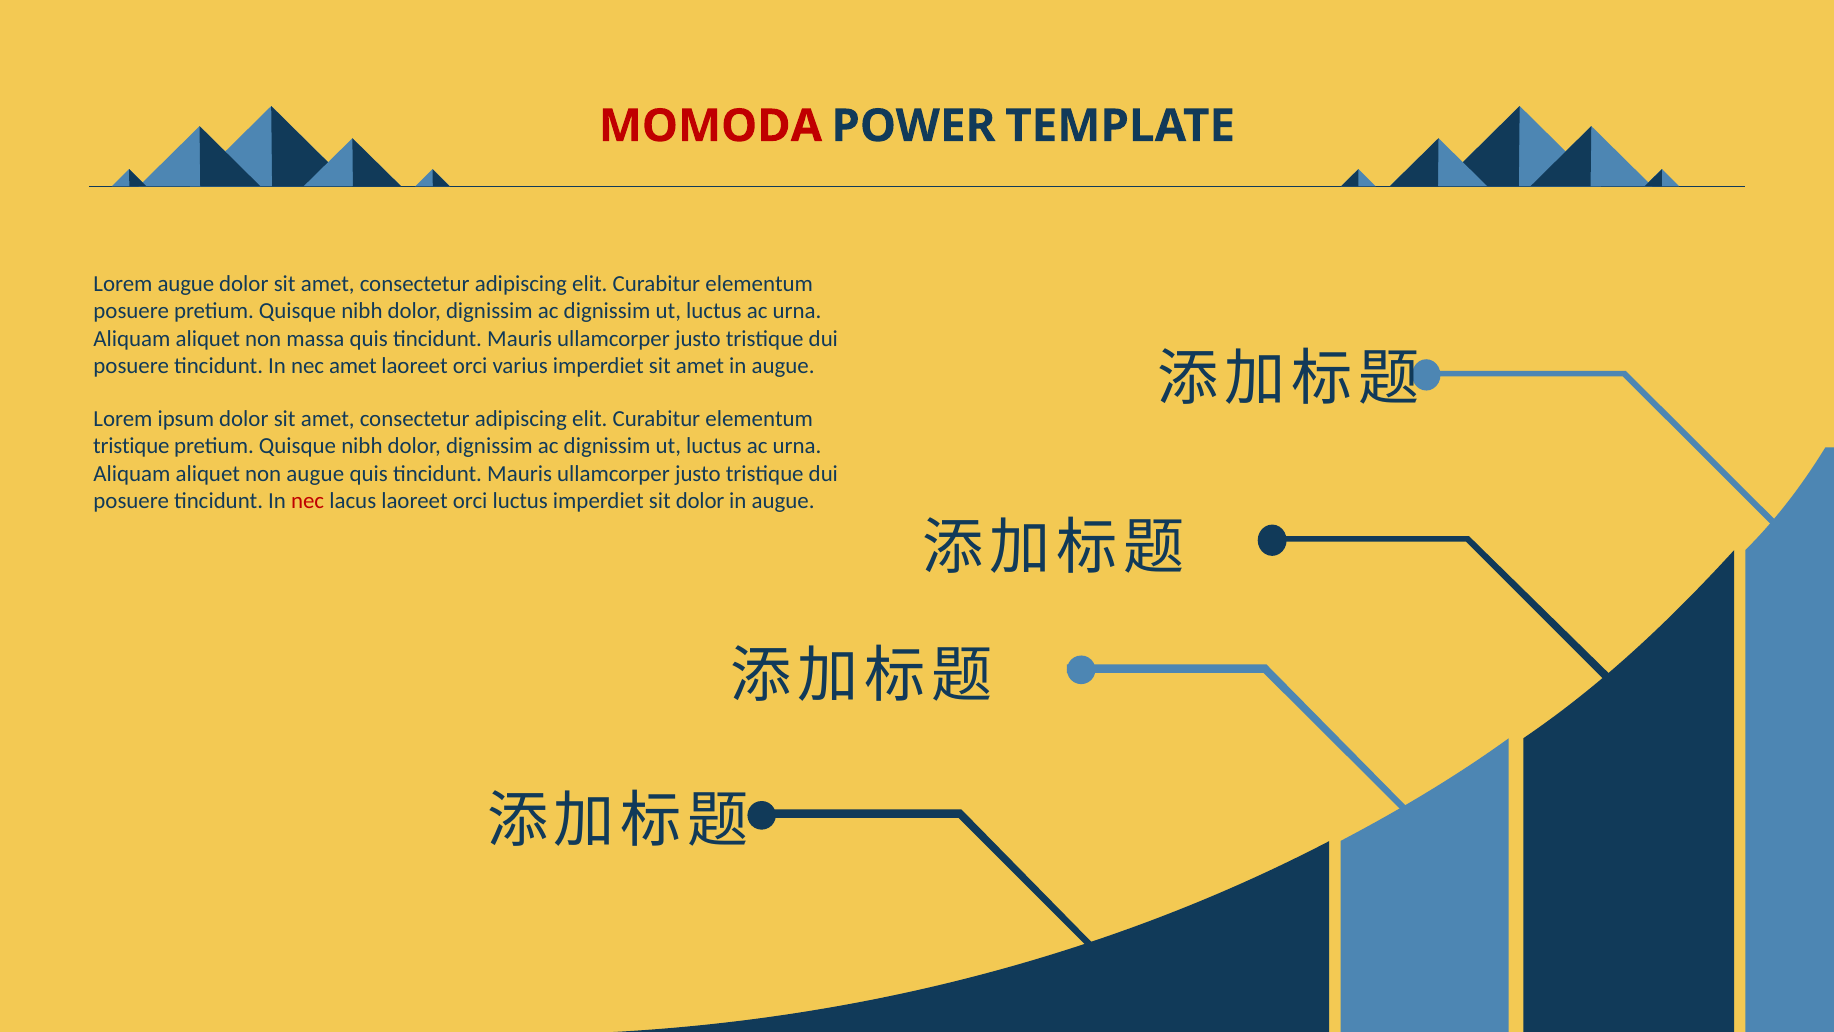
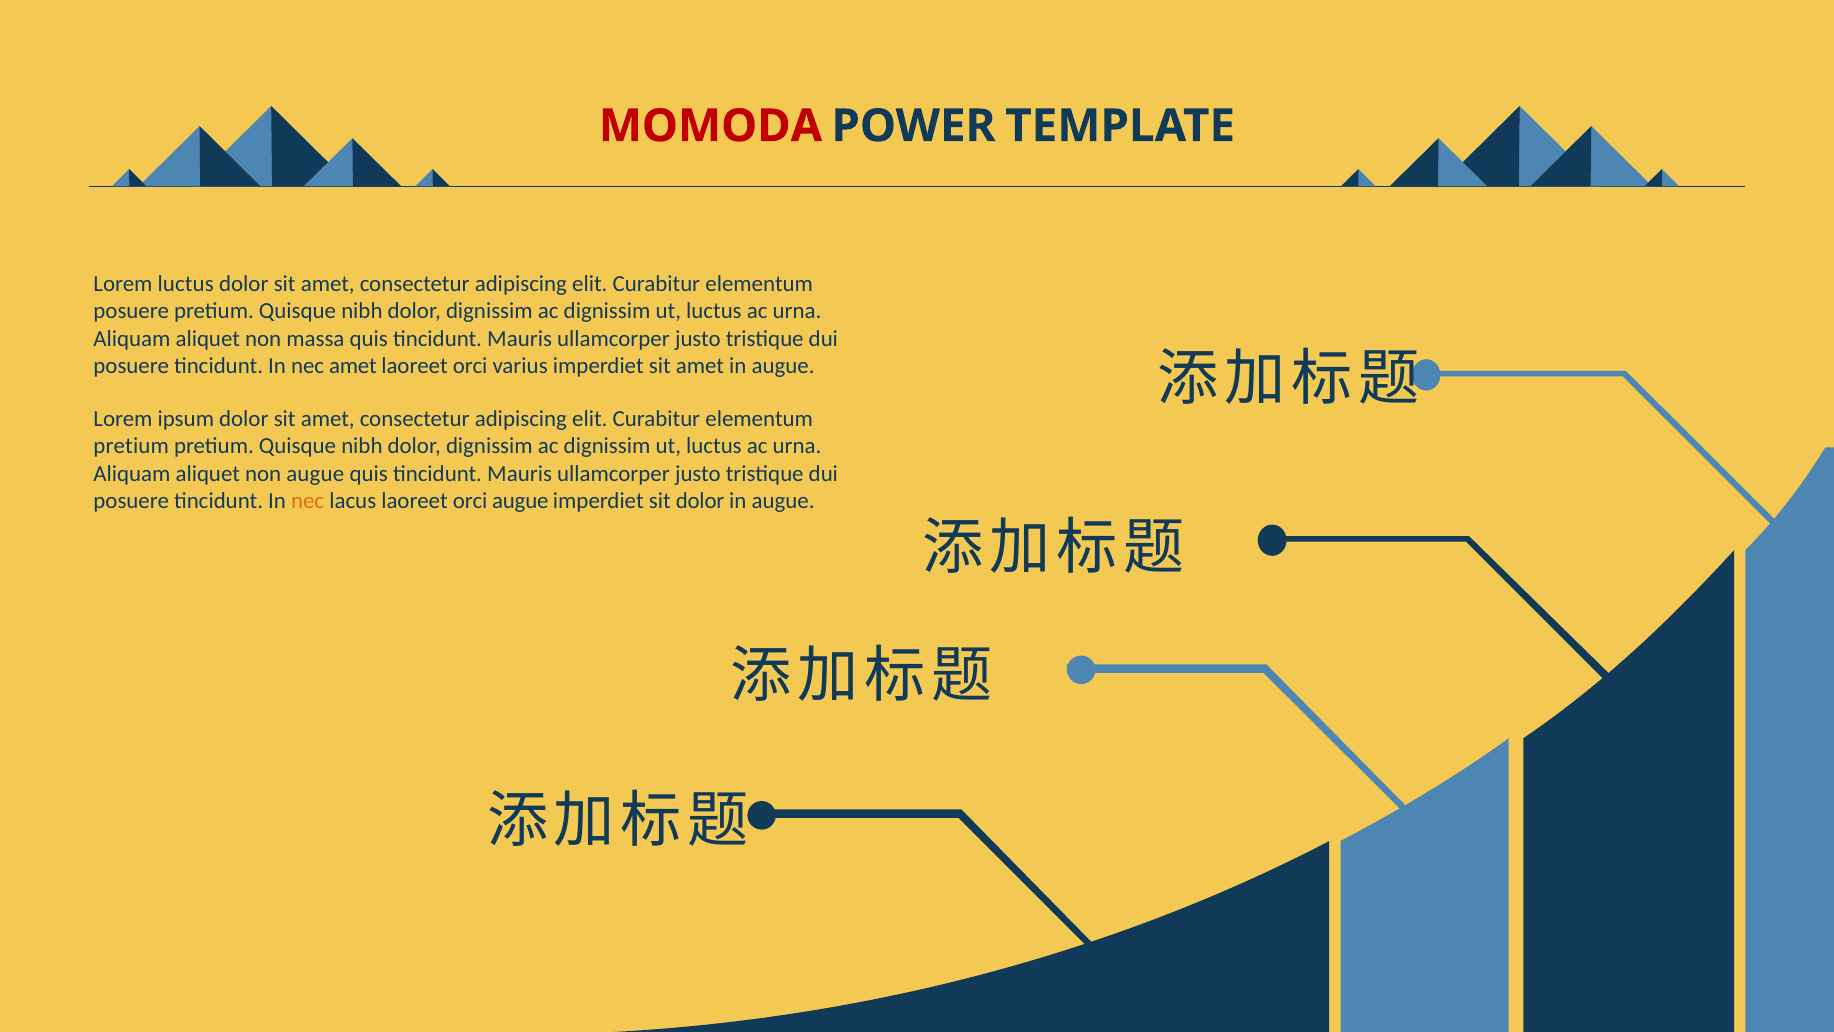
Lorem augue: augue -> luctus (186, 284)
tristique: tristique -> pretium (131, 446)
nec colour: red -> orange (308, 501)
orci luctus: luctus -> augue (520, 501)
